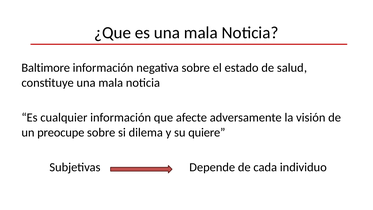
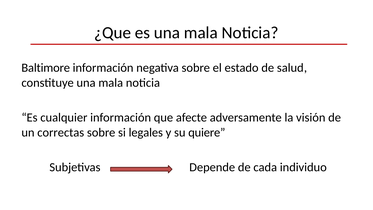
preocupe: preocupe -> correctas (61, 132)
dilema: dilema -> legales (146, 132)
